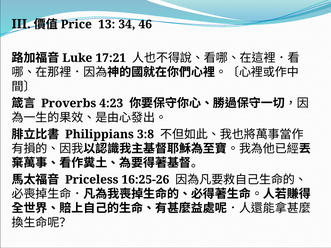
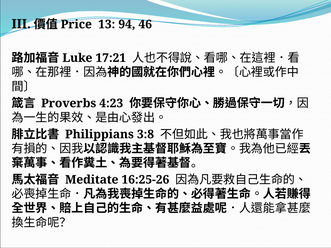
34: 34 -> 94 (127, 24)
Priceless: Priceless -> Meditate (92, 180)
